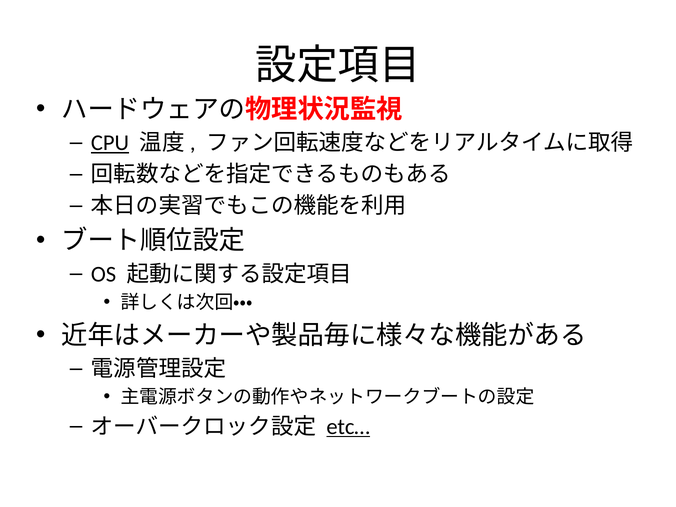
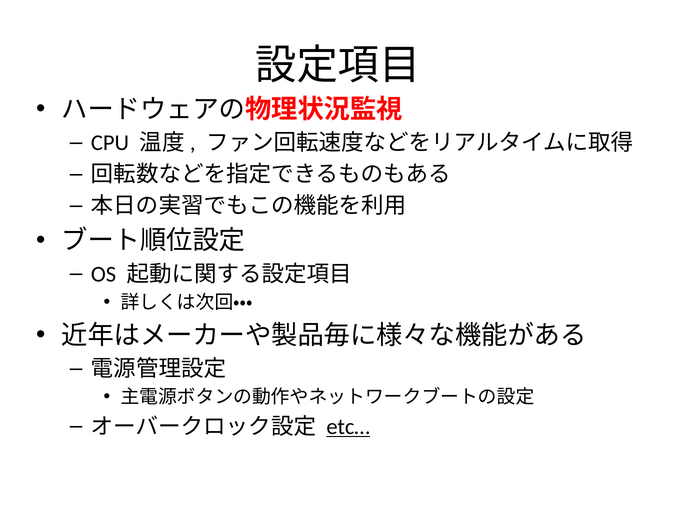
CPU underline: present -> none (110, 143)
